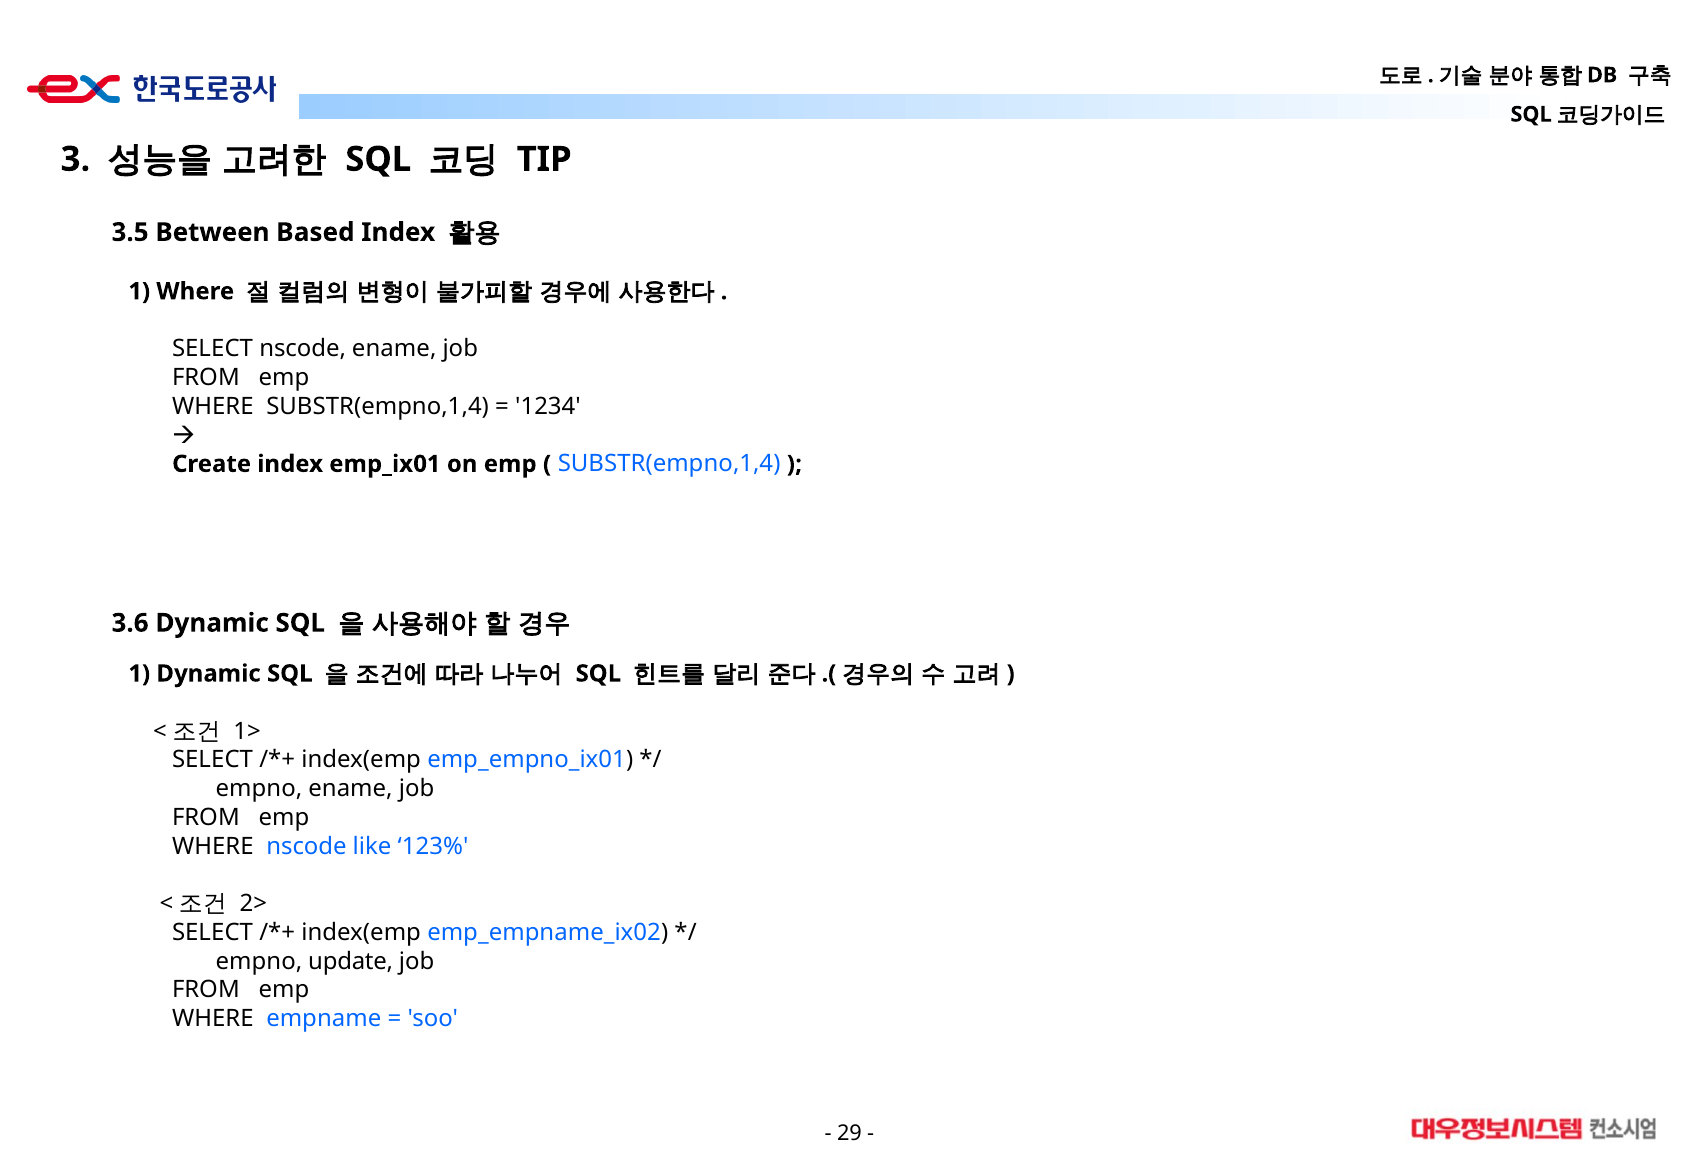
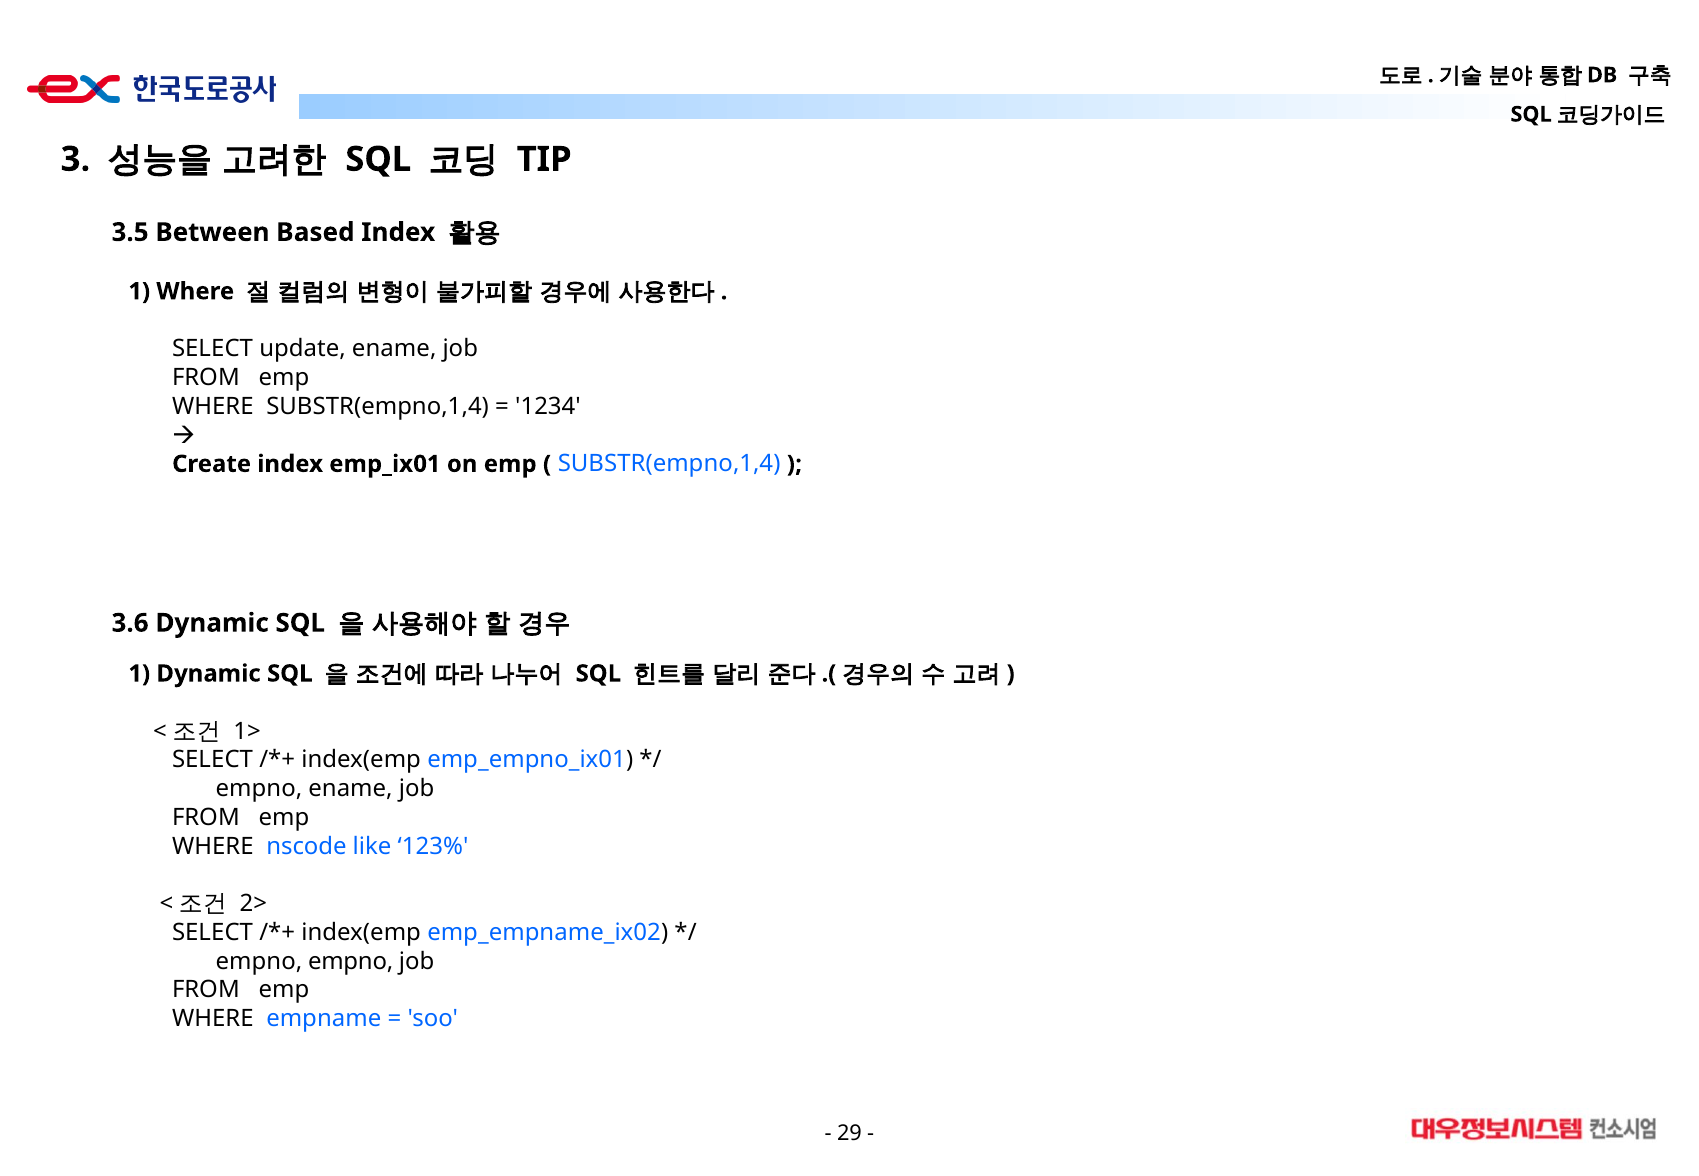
SELECT nscode: nscode -> update (303, 349)
empno update: update -> empno (351, 961)
